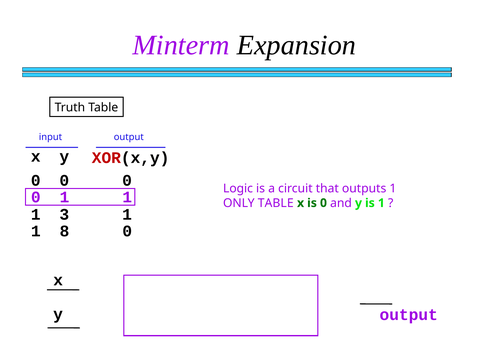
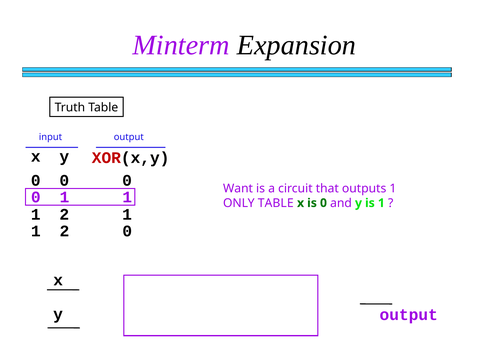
Logic: Logic -> Want (238, 188)
3: 3 -> 2 (64, 214)
8: 8 -> 2 (64, 231)
